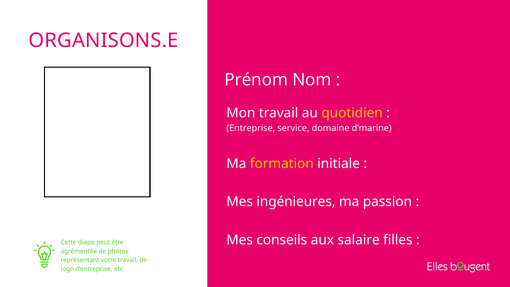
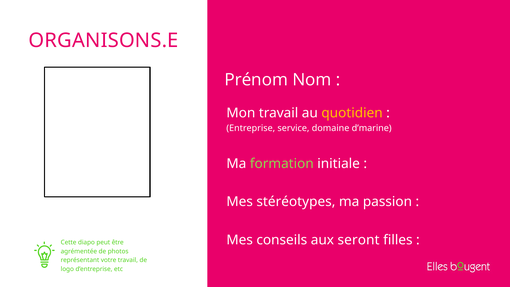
formation colour: yellow -> light green (282, 164)
ingénieures: ingénieures -> stéréotypes (296, 202)
salaire: salaire -> seront (359, 240)
